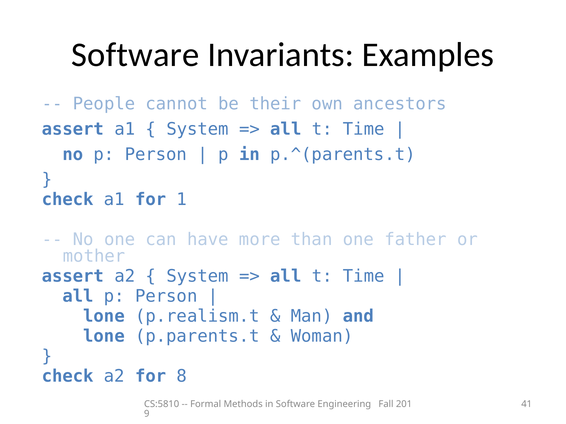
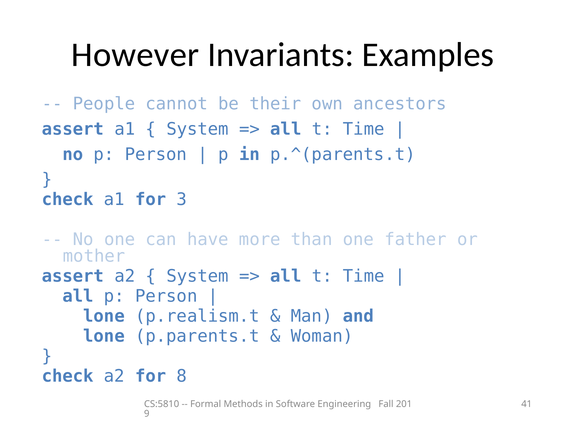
Software: Software -> However (135, 55)
1: 1 -> 3 (182, 200)
